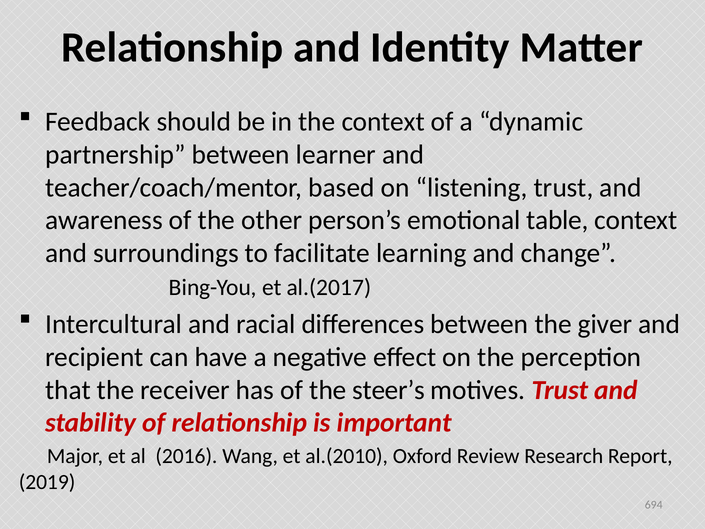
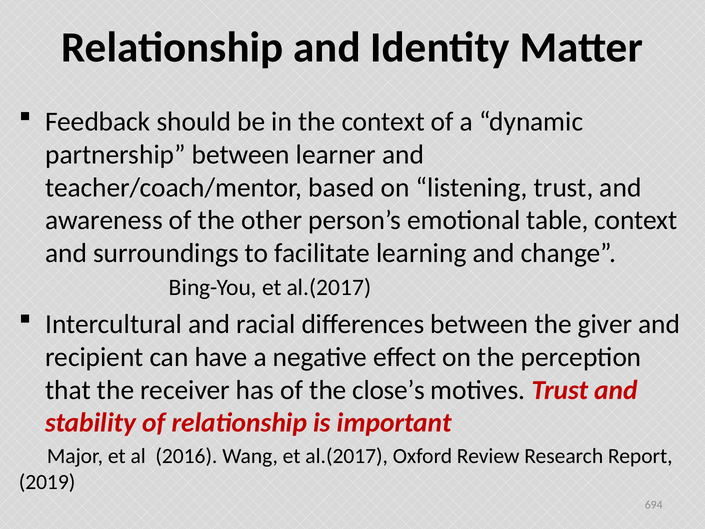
steer’s: steer’s -> close’s (389, 390)
Wang et al.(2010: al.(2010 -> al.(2017 (347, 456)
